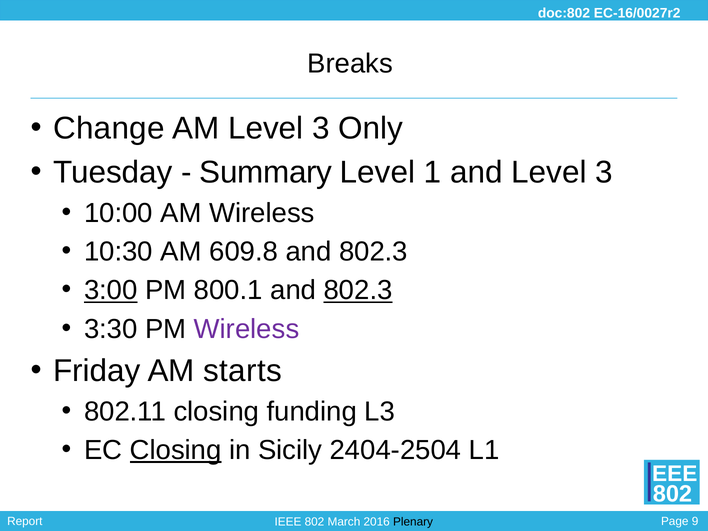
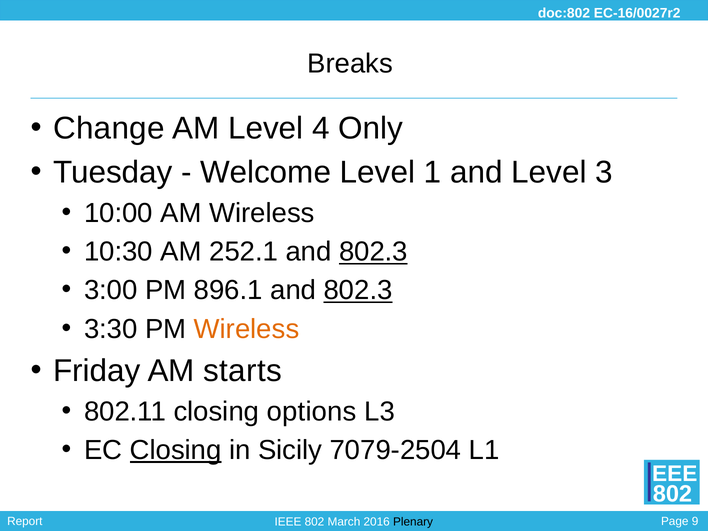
AM Level 3: 3 -> 4 (321, 128)
Summary: Summary -> Welcome (266, 173)
609.8: 609.8 -> 252.1 (244, 252)
802.3 underline: none -> present (373, 252)
3:00 underline: present -> none (111, 290)
800.1: 800.1 -> 896.1 (228, 290)
Wireless colour: purple -> orange (247, 329)
funding: funding -> options (312, 412)
2404-2504: 2404-2504 -> 7079-2504 (395, 450)
